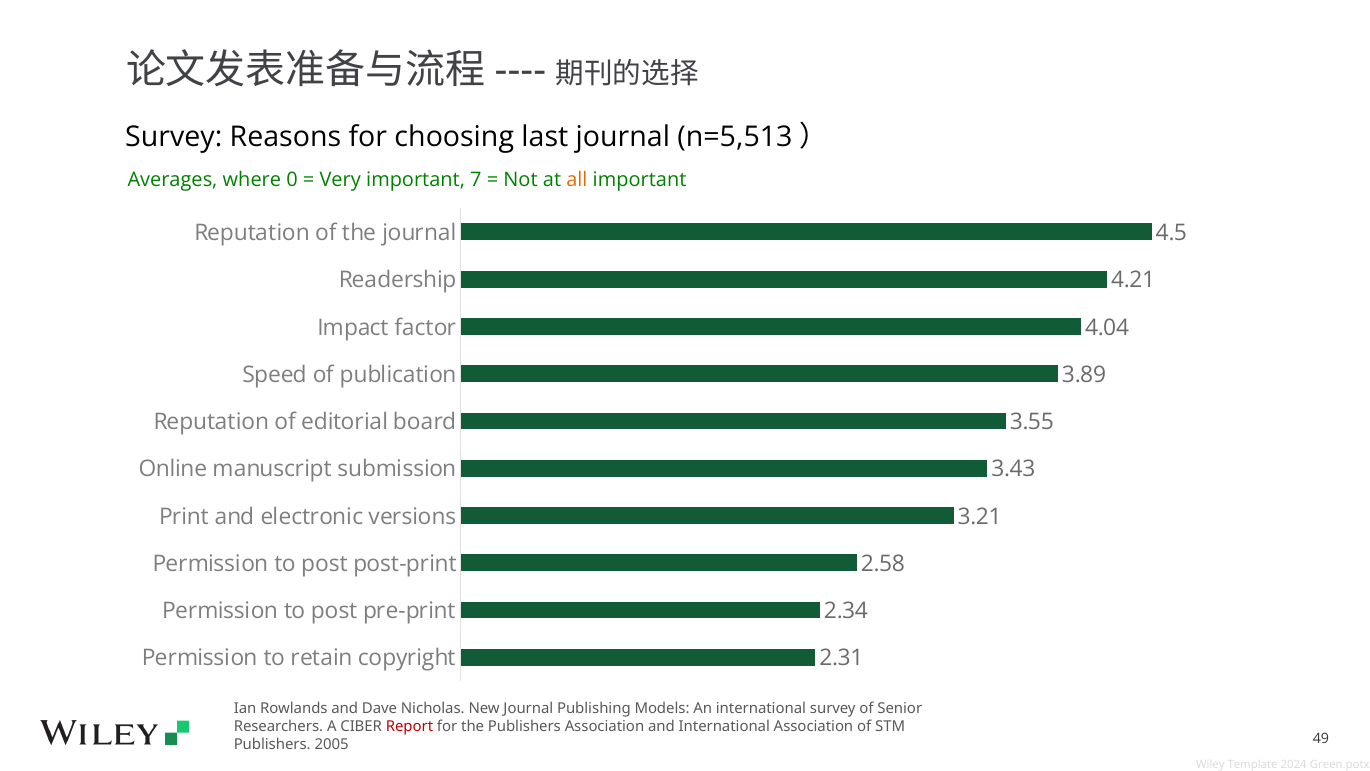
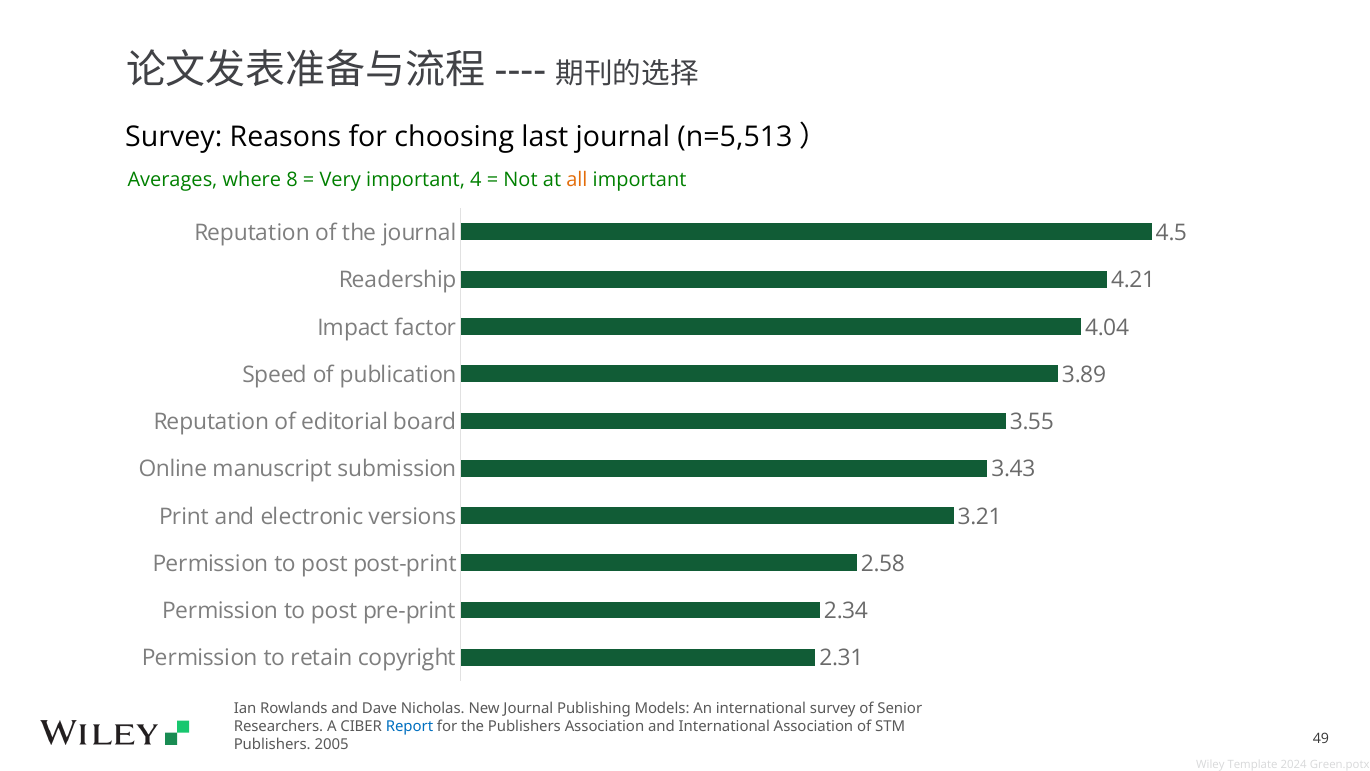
0: 0 -> 8 (292, 180)
7: 7 -> 4 (476, 180)
Report colour: red -> blue (410, 726)
